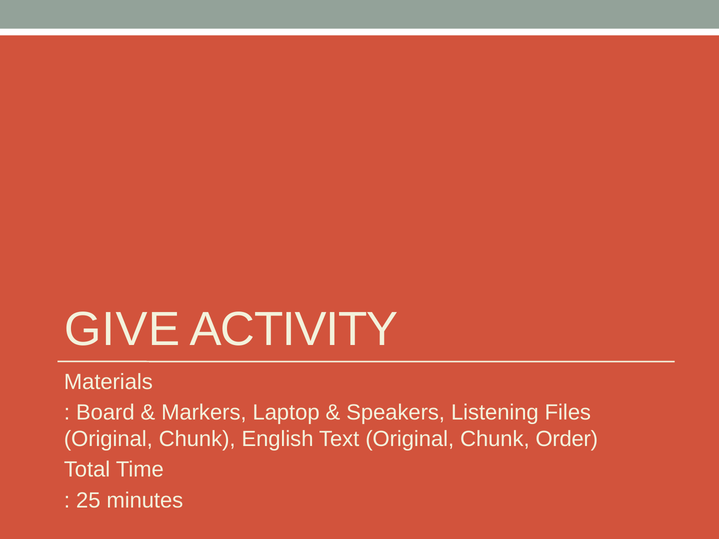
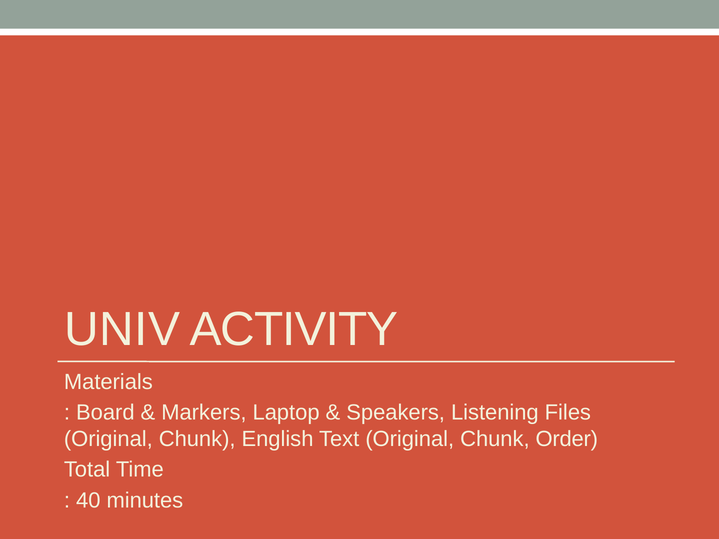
GIVE: GIVE -> UNIV (122, 330)
25: 25 -> 40 (88, 501)
